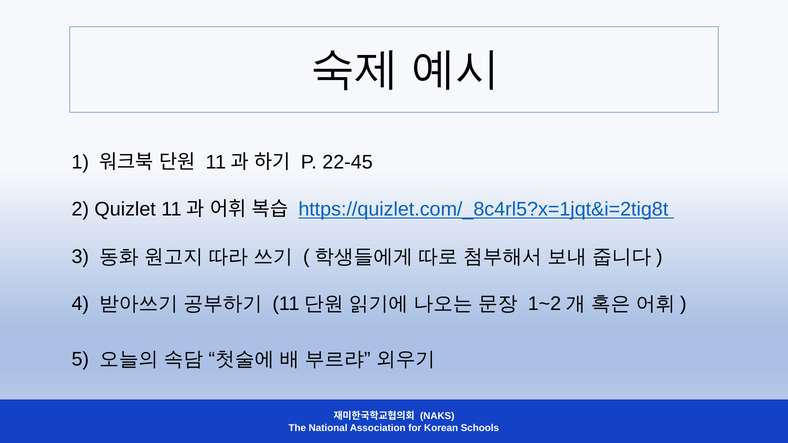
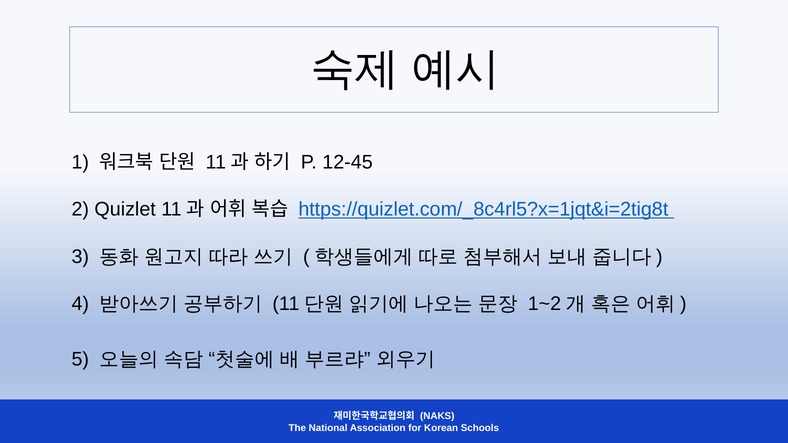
22-45: 22-45 -> 12-45 (347, 162)
